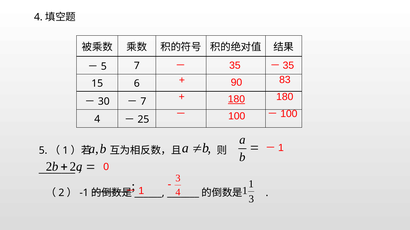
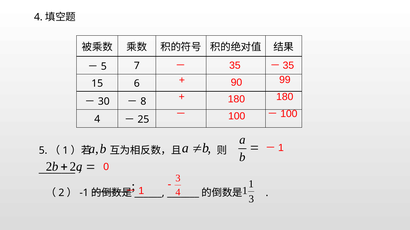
83: 83 -> 99 (285, 80)
180 underline: present -> none (236, 100)
7: 7 -> 8 (143, 102)
